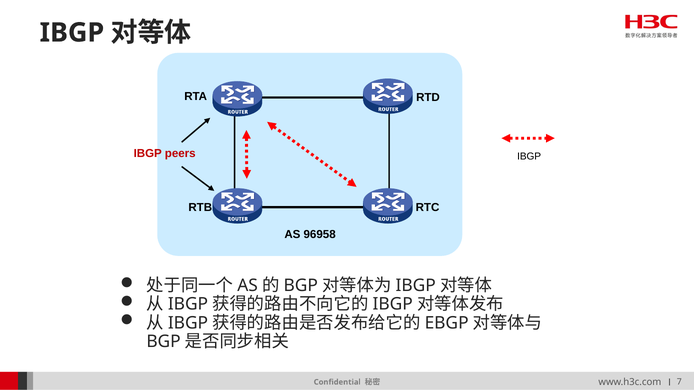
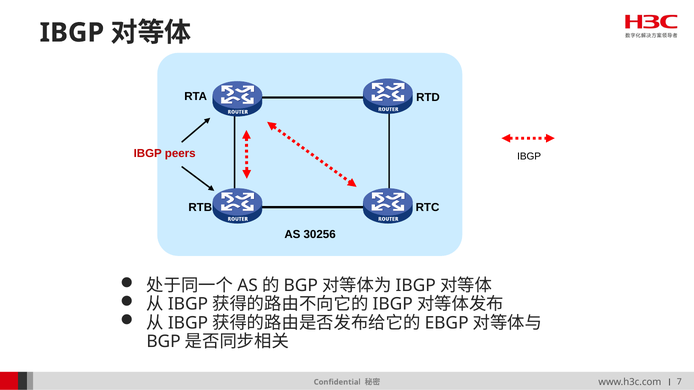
96958: 96958 -> 30256 (320, 235)
